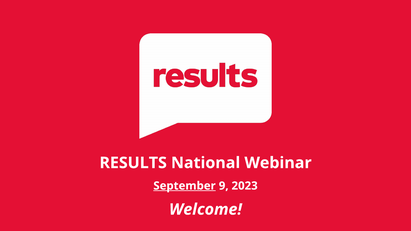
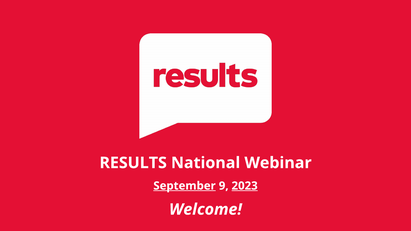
2023 underline: none -> present (245, 186)
